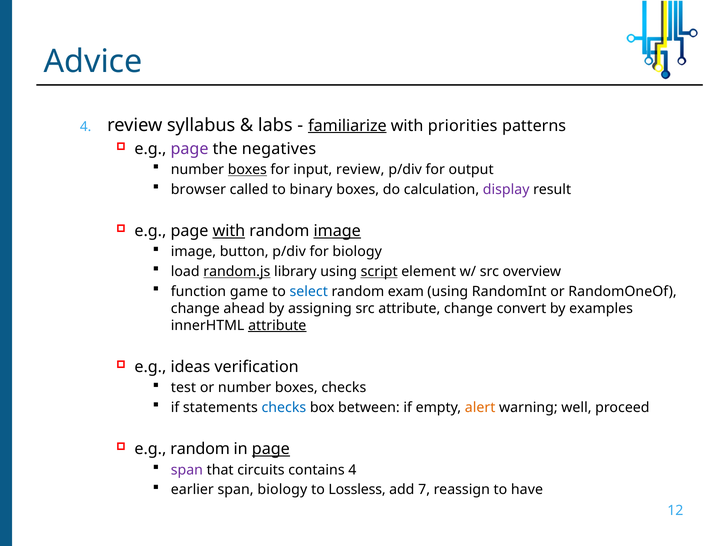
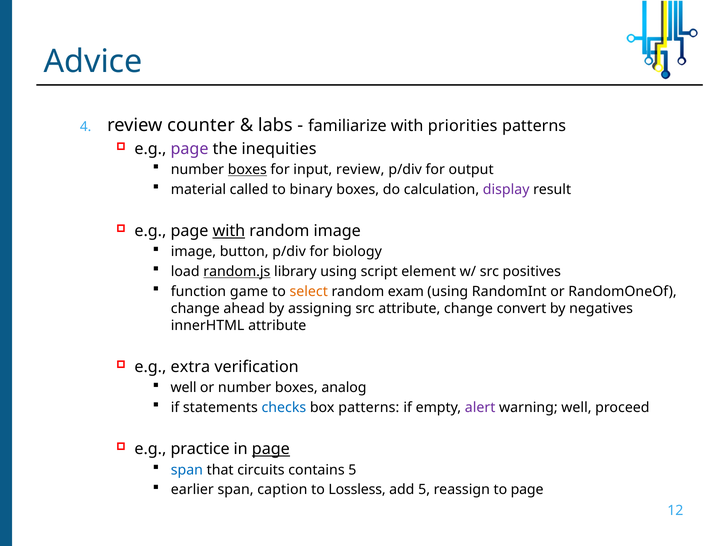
syllabus: syllabus -> counter (201, 125)
familiarize underline: present -> none (347, 126)
negatives: negatives -> inequities (279, 149)
browser: browser -> material (198, 189)
image underline: present -> none (337, 231)
script underline: present -> none (379, 271)
overview: overview -> positives (532, 271)
select colour: blue -> orange (309, 291)
examples: examples -> negatives (601, 308)
attribute underline: present -> none (277, 325)
ideas: ideas -> extra (190, 366)
test: test -> well (184, 387)
boxes checks: checks -> analog (344, 387)
box between: between -> patterns (369, 407)
alert colour: orange -> purple (480, 407)
e.g random: random -> practice (200, 448)
span colour: purple -> blue (187, 469)
contains 4: 4 -> 5 (352, 469)
span biology: biology -> caption (282, 489)
add 7: 7 -> 5 (424, 489)
to have: have -> page (527, 489)
